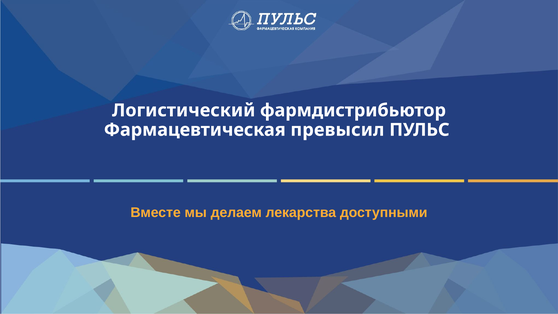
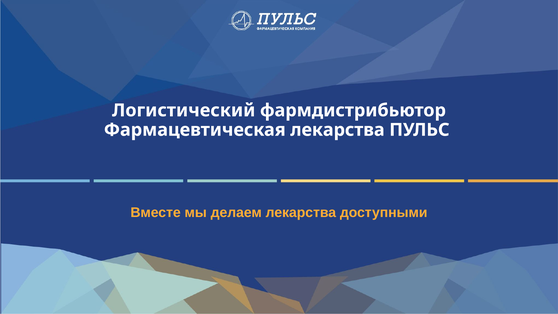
Фармацевтическая превысил: превысил -> лекарства (337, 130)
